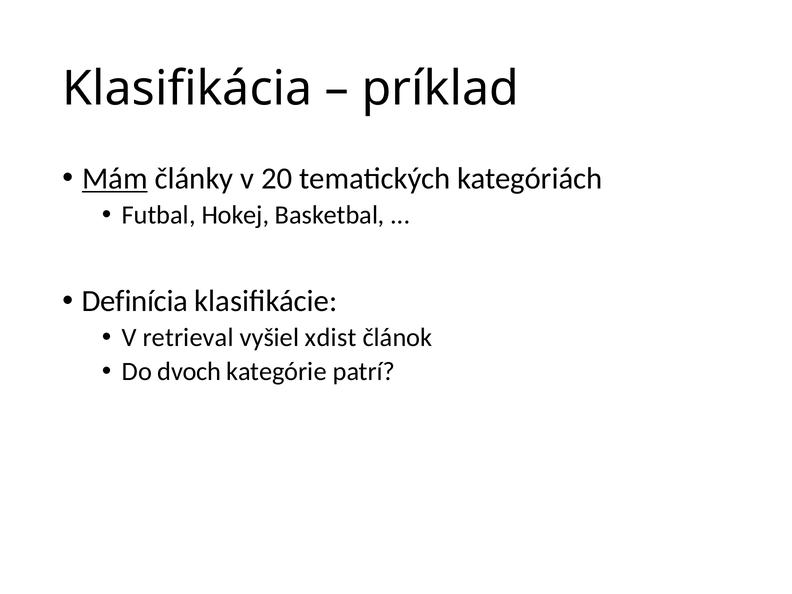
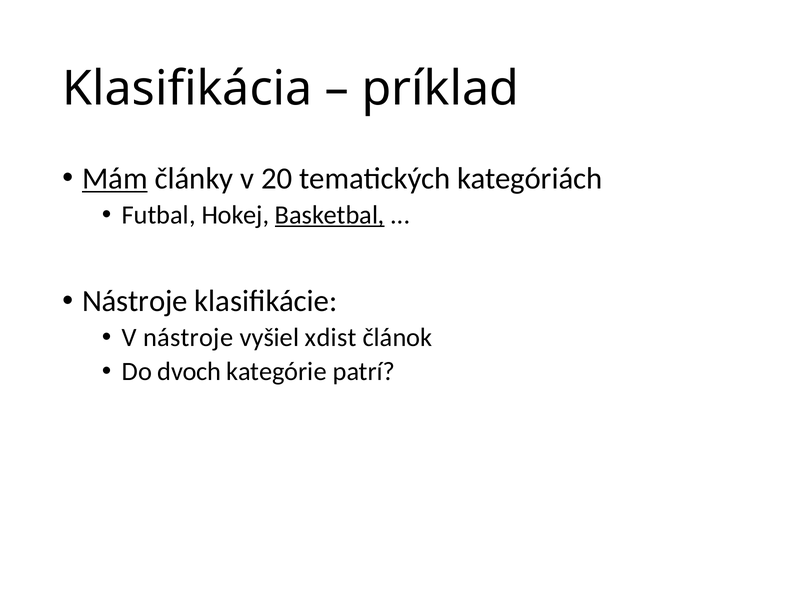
Basketbal underline: none -> present (330, 215)
Definícia: Definícia -> Nástroje (135, 301)
V retrieval: retrieval -> nástroje (188, 337)
